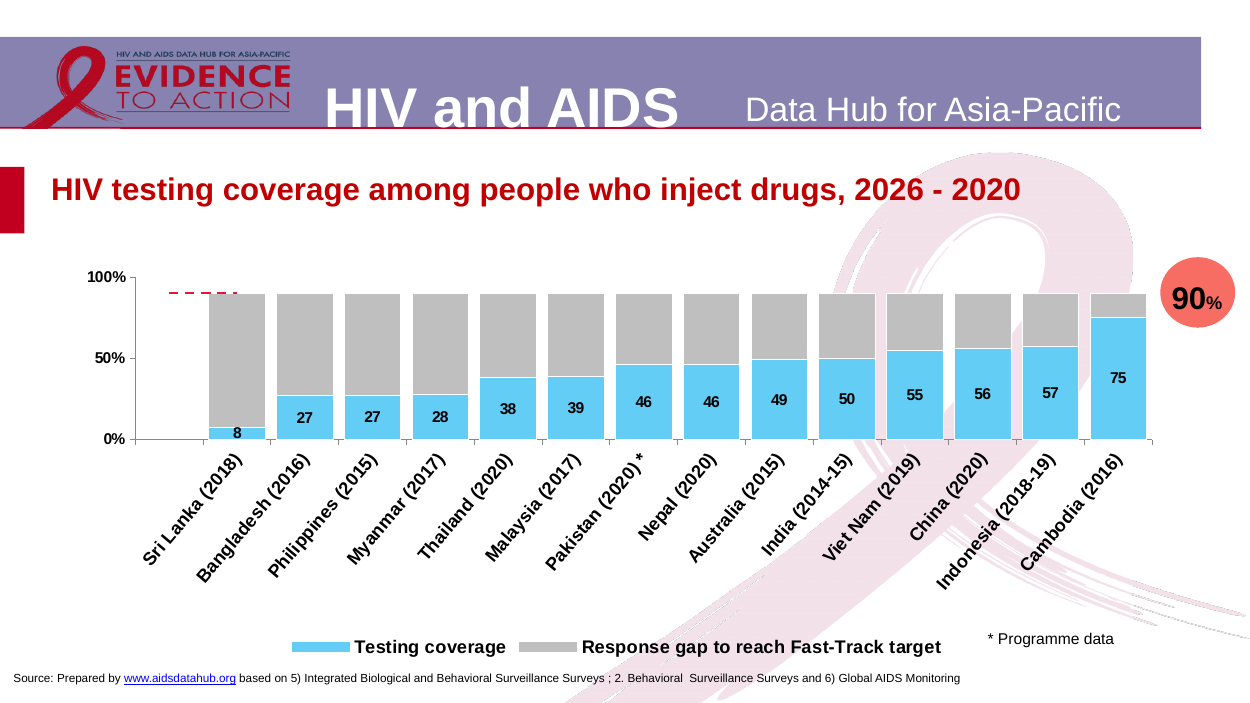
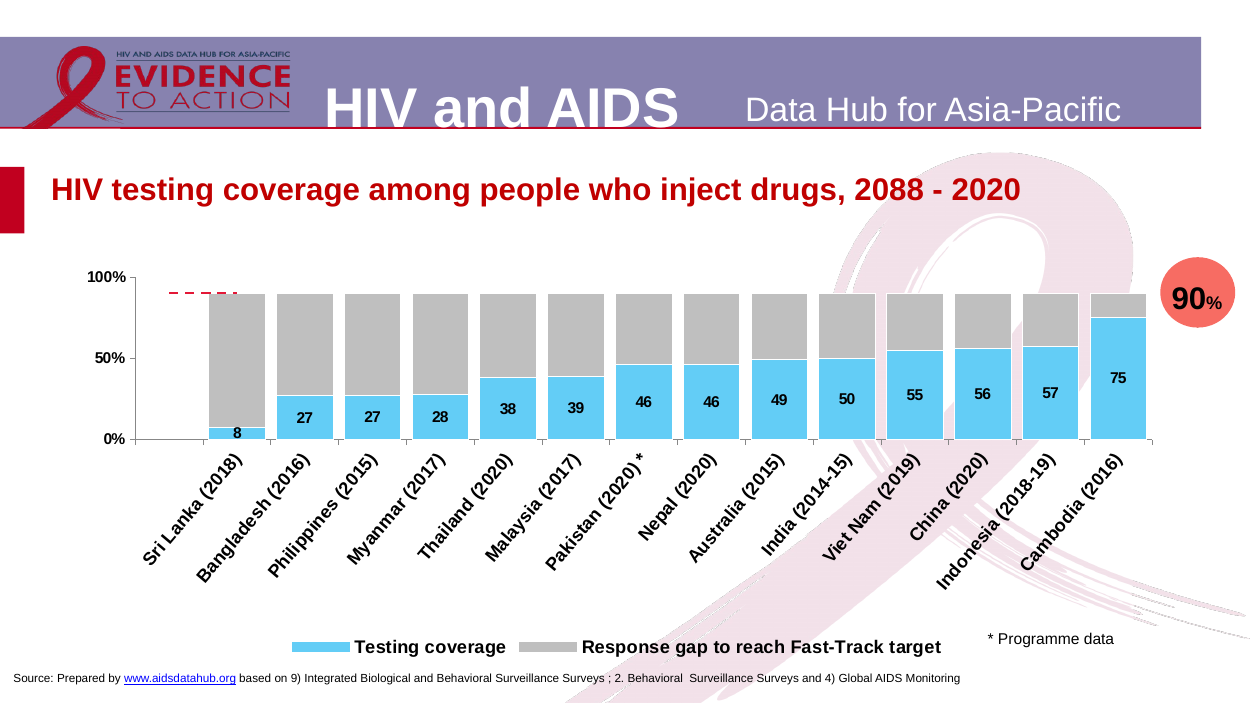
2026: 2026 -> 2088 (889, 191)
on 5: 5 -> 9 (296, 679)
and 6: 6 -> 4 (830, 679)
